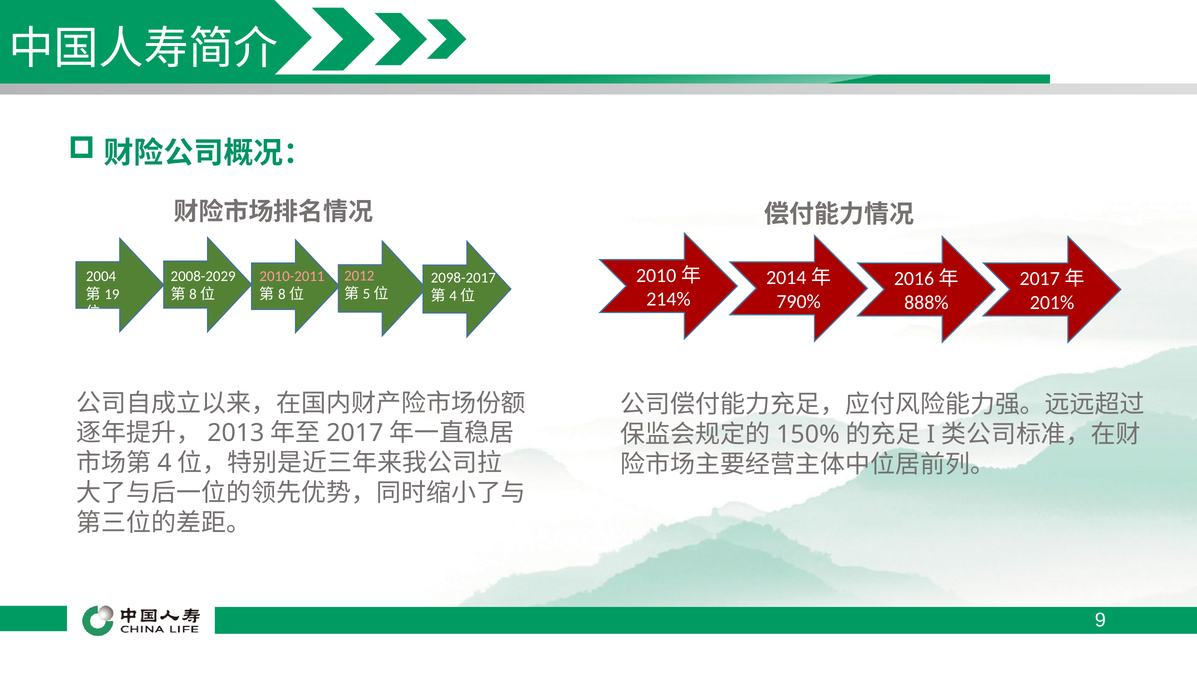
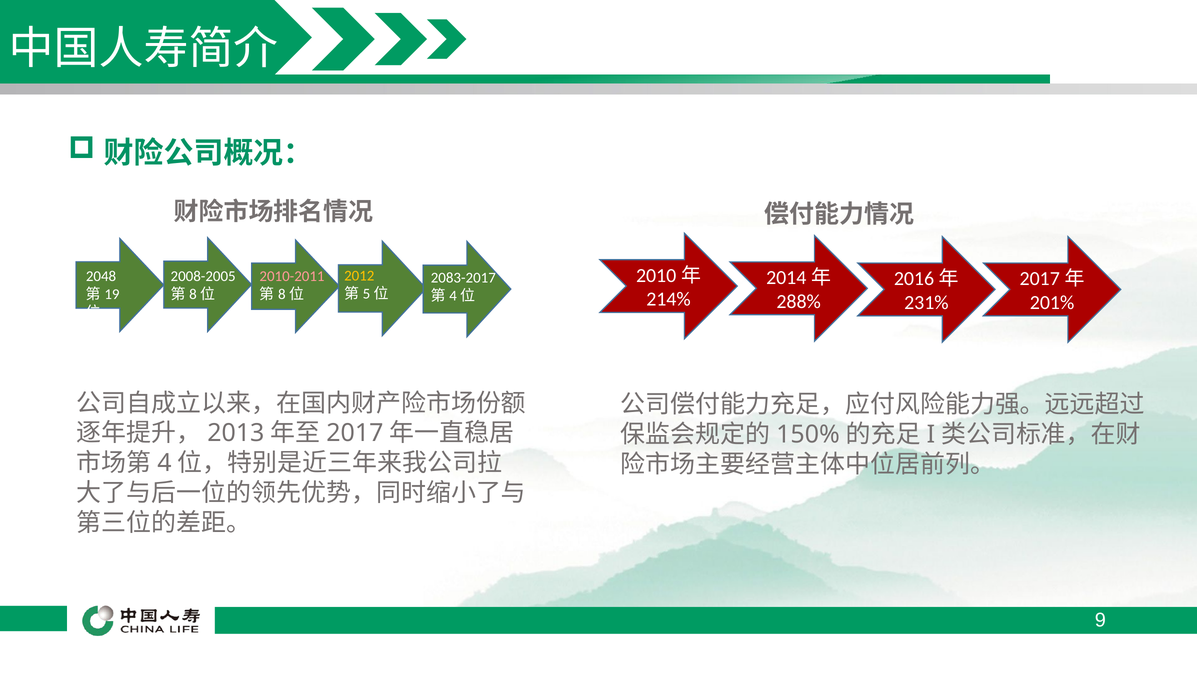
2012 colour: pink -> yellow (359, 276)
2004: 2004 -> 2048 (101, 276)
2008-2029: 2008-2029 -> 2008-2005 (203, 277)
2098-2017: 2098-2017 -> 2083-2017 (463, 278)
790%: 790% -> 288% (799, 302)
888%: 888% -> 231% (926, 303)
